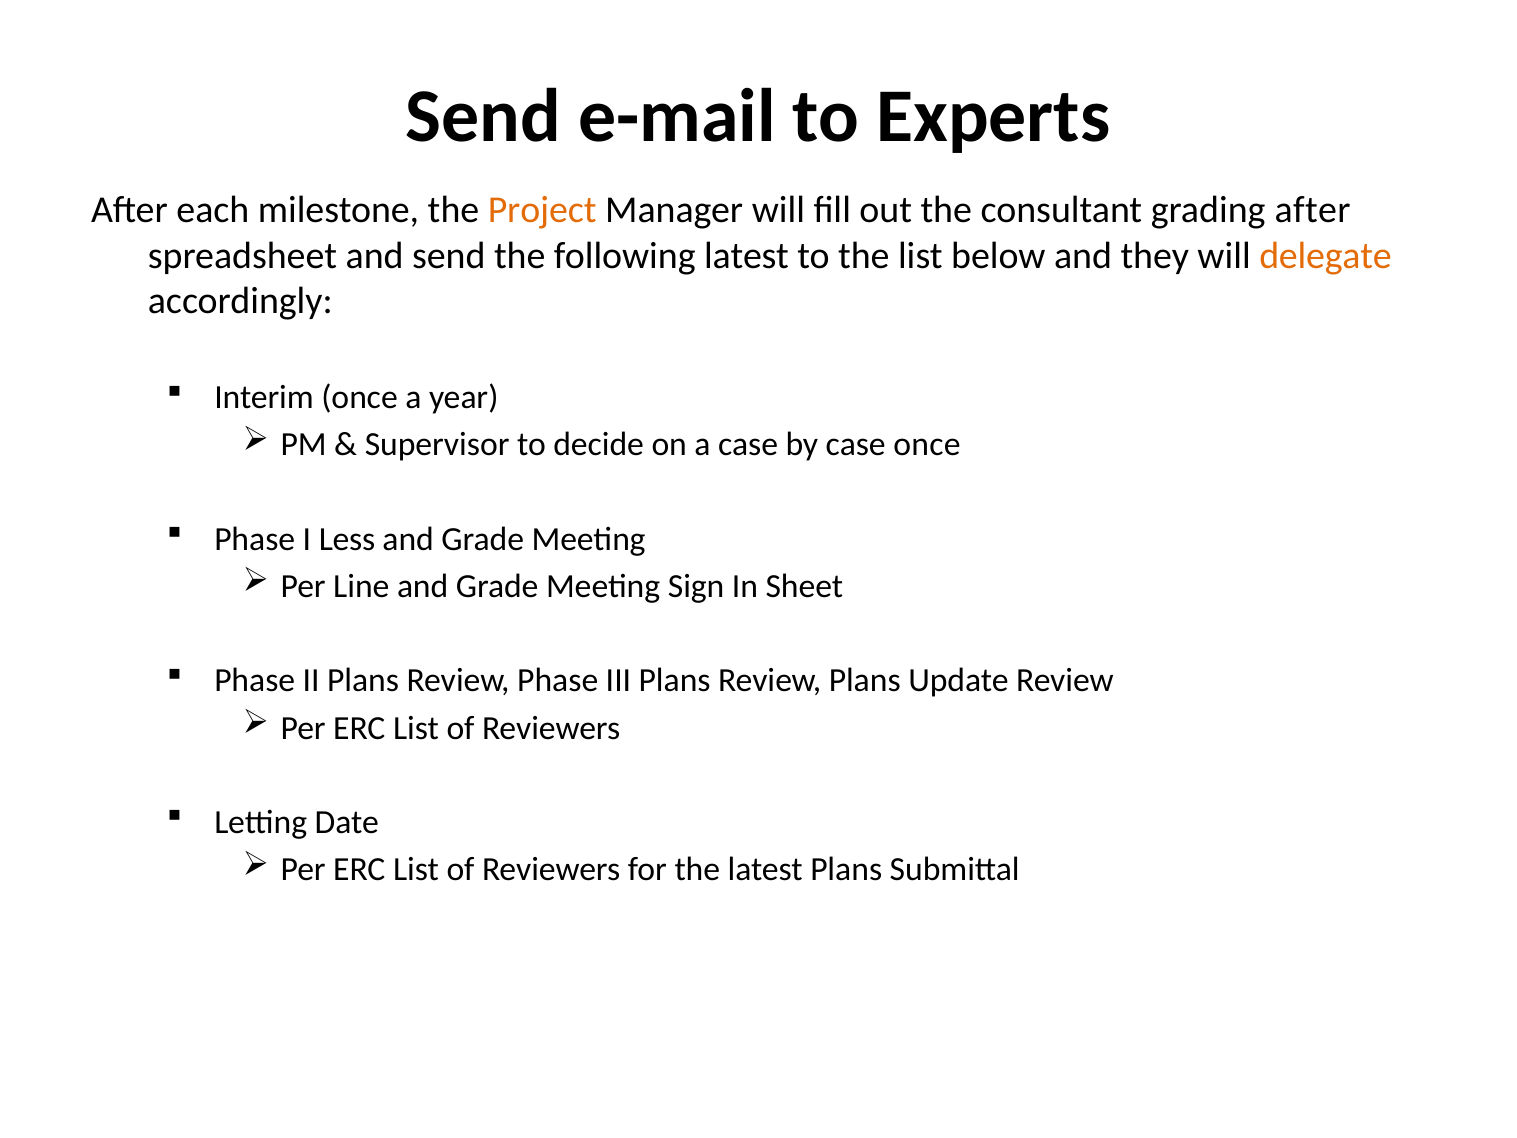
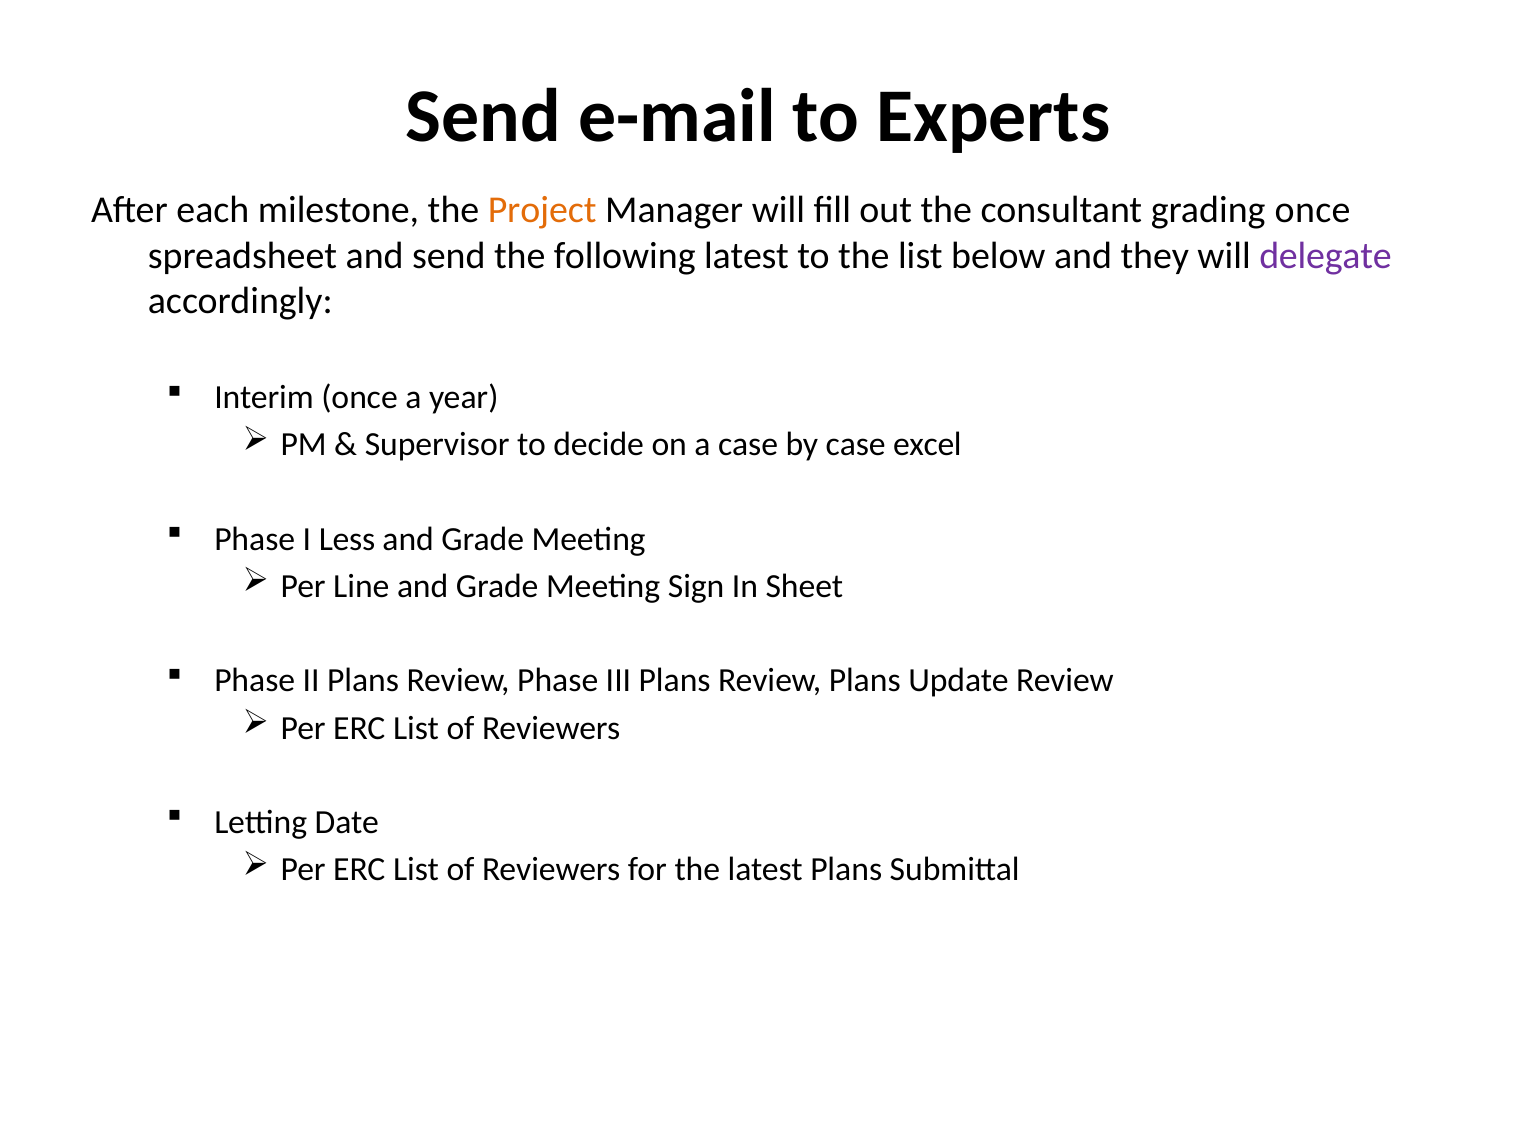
grading after: after -> once (1313, 210)
delegate colour: orange -> purple (1325, 255)
case once: once -> excel (927, 445)
